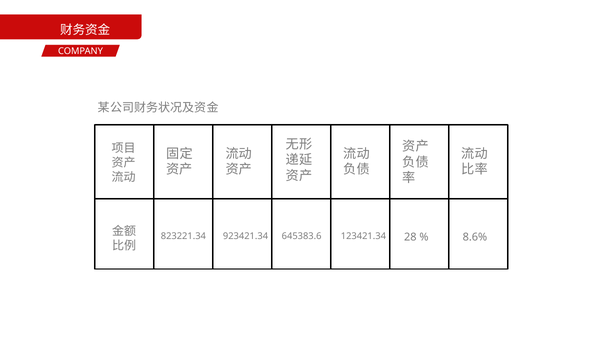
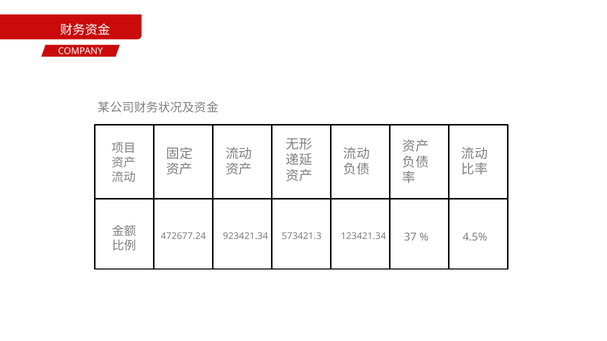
823221.34: 823221.34 -> 472677.24 (183, 236)
645383.6: 645383.6 -> 573421.3 (302, 236)
28: 28 -> 37 (410, 237)
8.6%: 8.6% -> 4.5% (475, 237)
